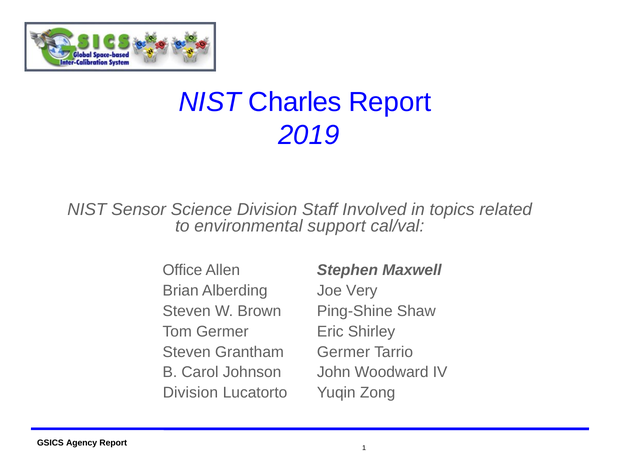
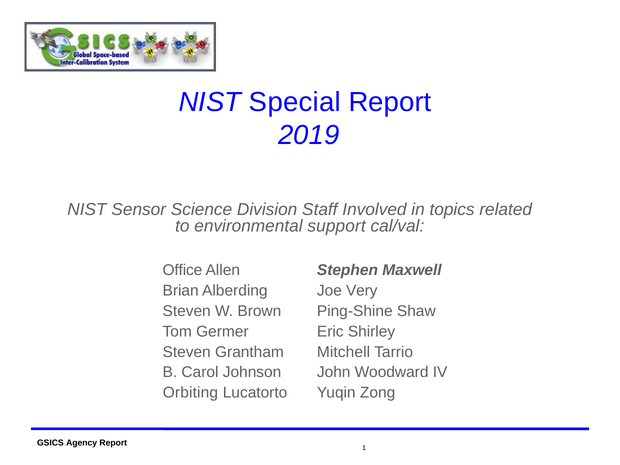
Charles: Charles -> Special (295, 102)
Germer: Germer -> Mitchell (344, 352)
Division: Division -> Orbiting (190, 393)
